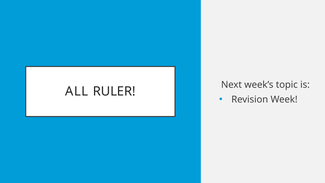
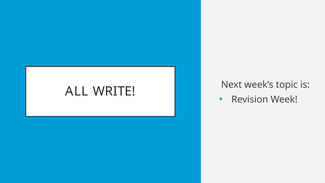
RULER: RULER -> WRITE (114, 91)
